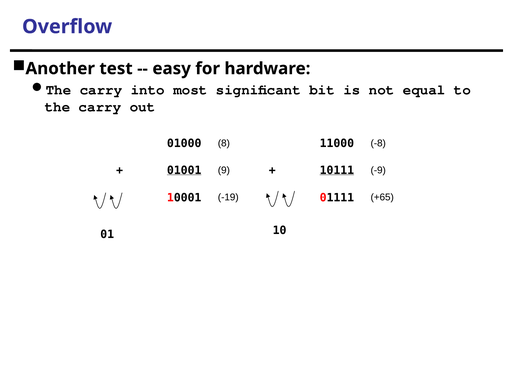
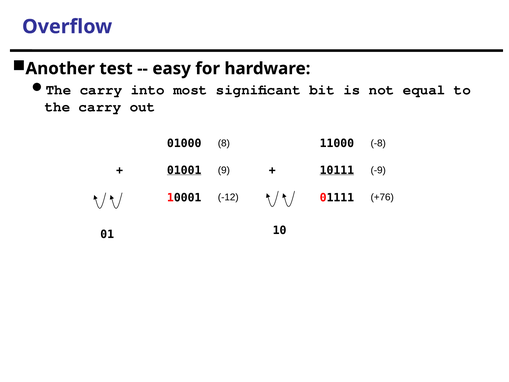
-19: -19 -> -12 (228, 197)
+65: +65 -> +76 (382, 197)
